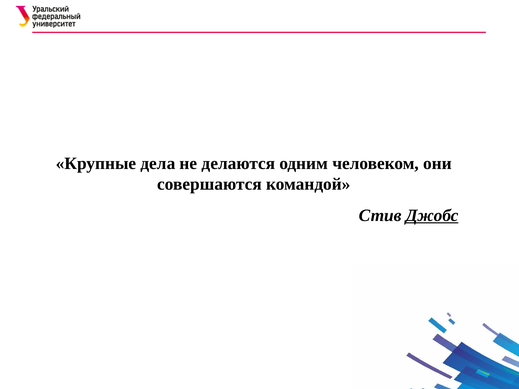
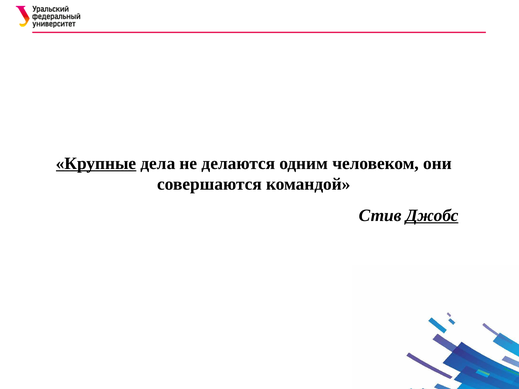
Крупные underline: none -> present (96, 164)
